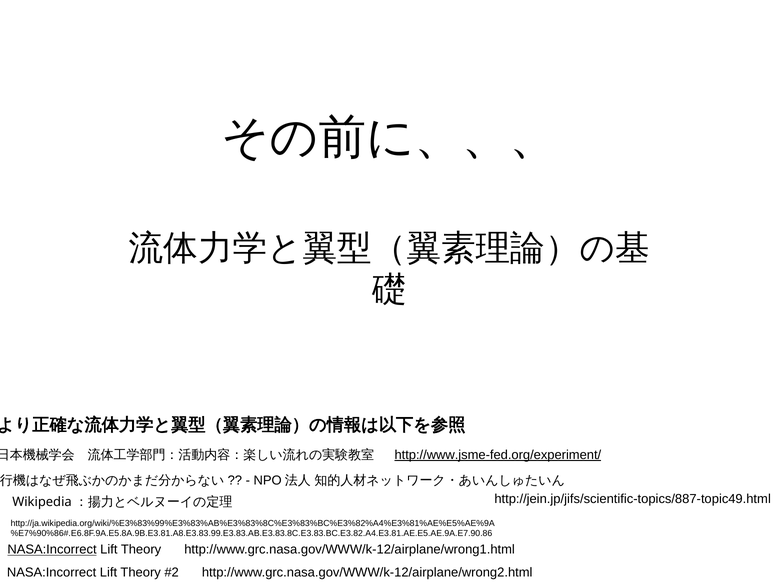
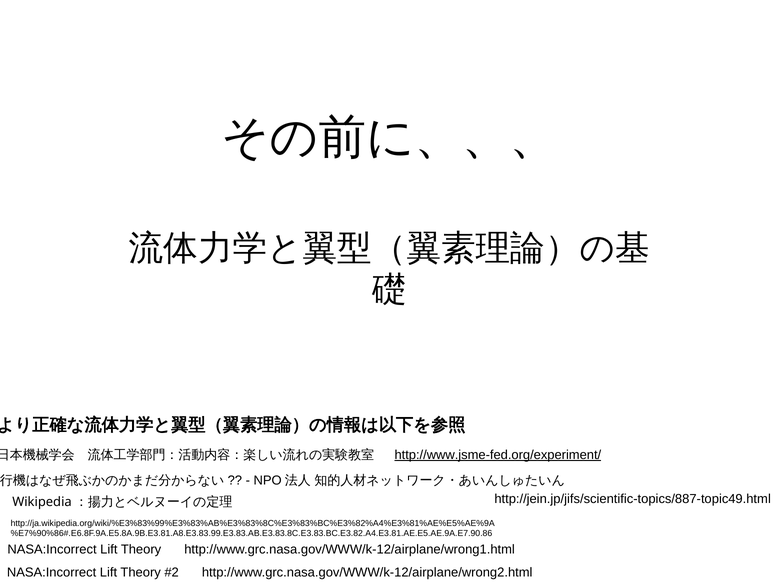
NASA:Incorrect underline: present -> none (52, 549)
